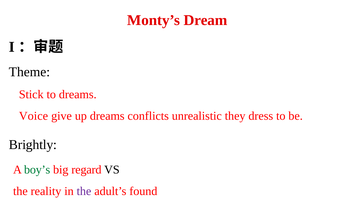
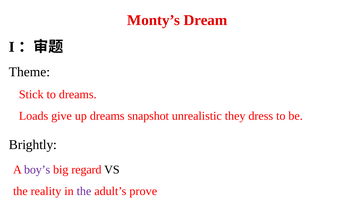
Voice: Voice -> Loads (34, 116)
conflicts: conflicts -> snapshot (148, 116)
boy’s colour: green -> purple (37, 170)
found: found -> prove (143, 192)
